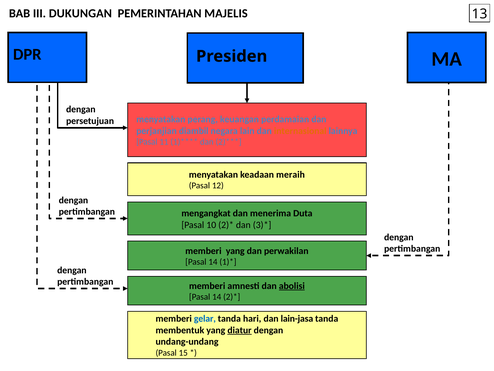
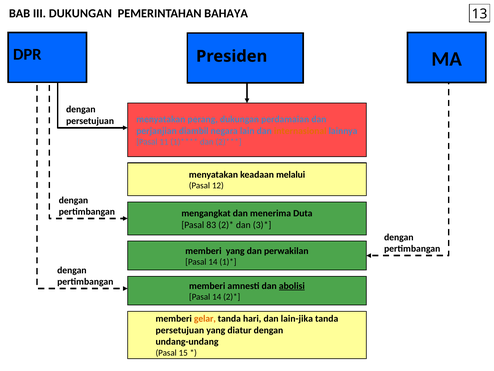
MAJELIS: MAJELIS -> BAHAYA (226, 13)
perang keuangan: keuangan -> dukungan (240, 119)
meraih: meraih -> melalui (291, 174)
10: 10 -> 83 (211, 225)
gelar colour: blue -> orange (205, 318)
lain-jasa: lain-jasa -> lain-jika (297, 318)
membentuk: membentuk -> persetujuan (180, 330)
diatur underline: present -> none (240, 330)
